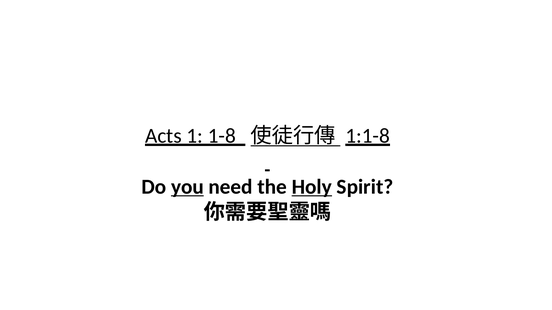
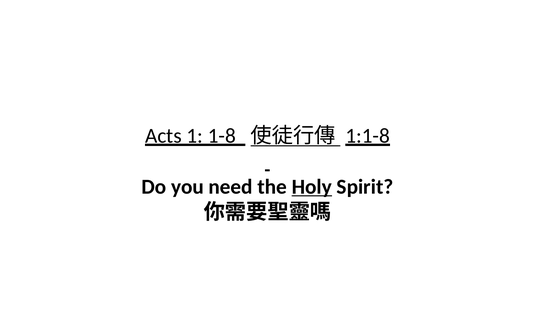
you underline: present -> none (187, 187)
